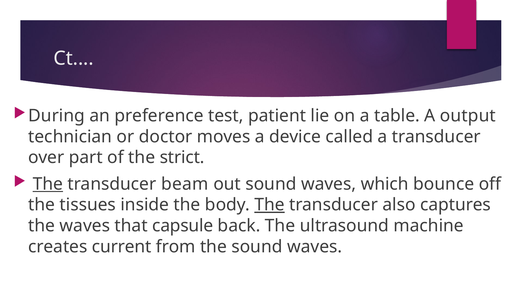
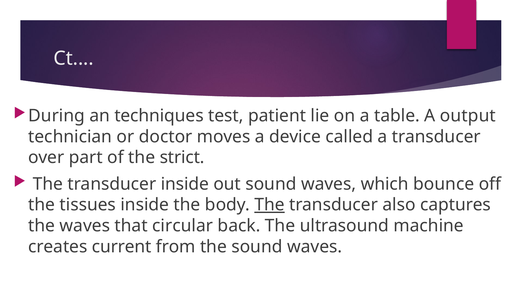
preference: preference -> techniques (159, 116)
The underline: present -> none (48, 184)
transducer beam: beam -> inside (185, 184)
capsule: capsule -> circular (183, 225)
